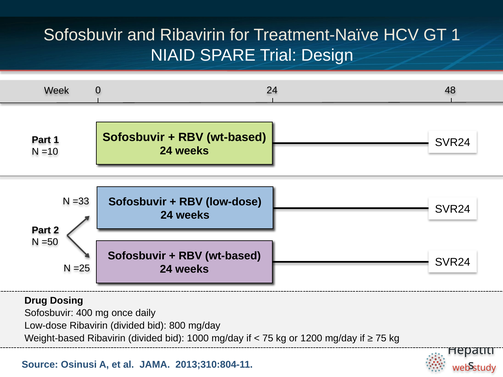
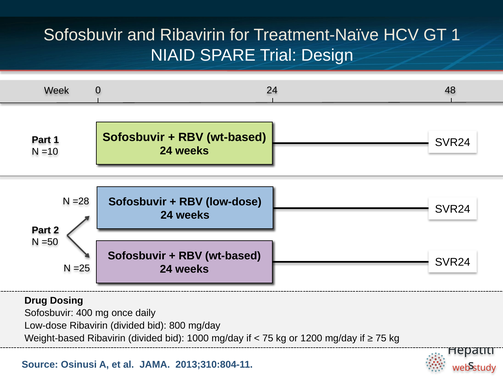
=33: =33 -> =28 (81, 201)
